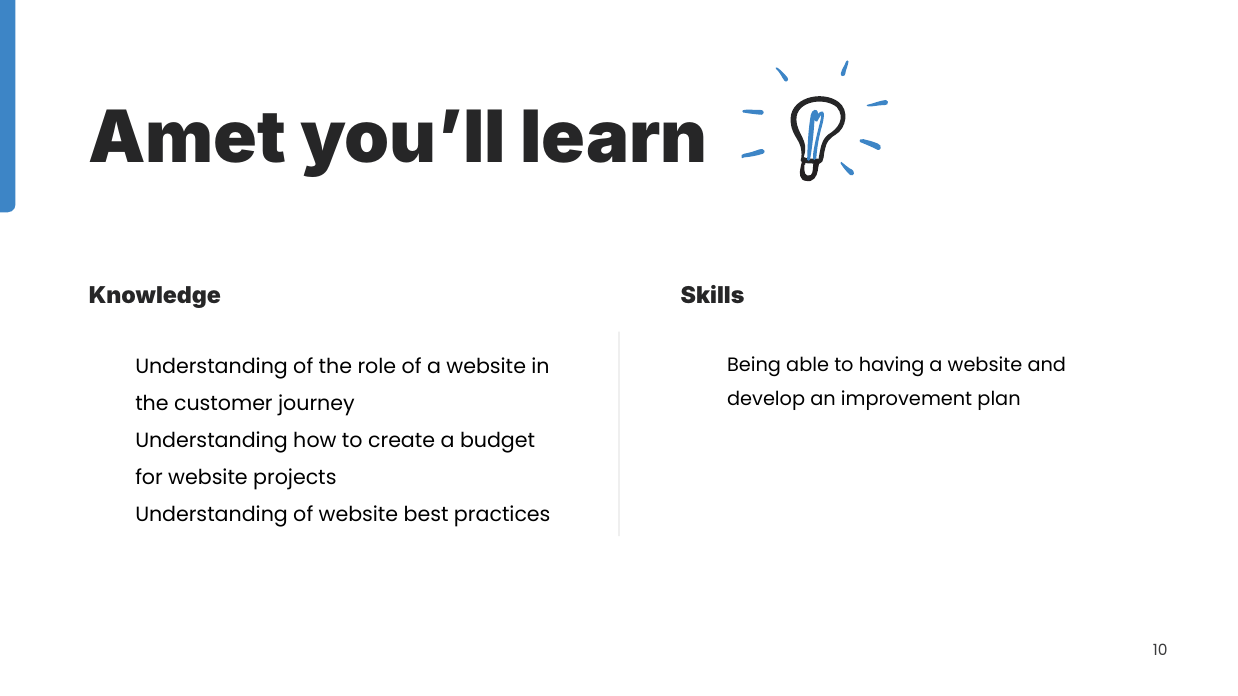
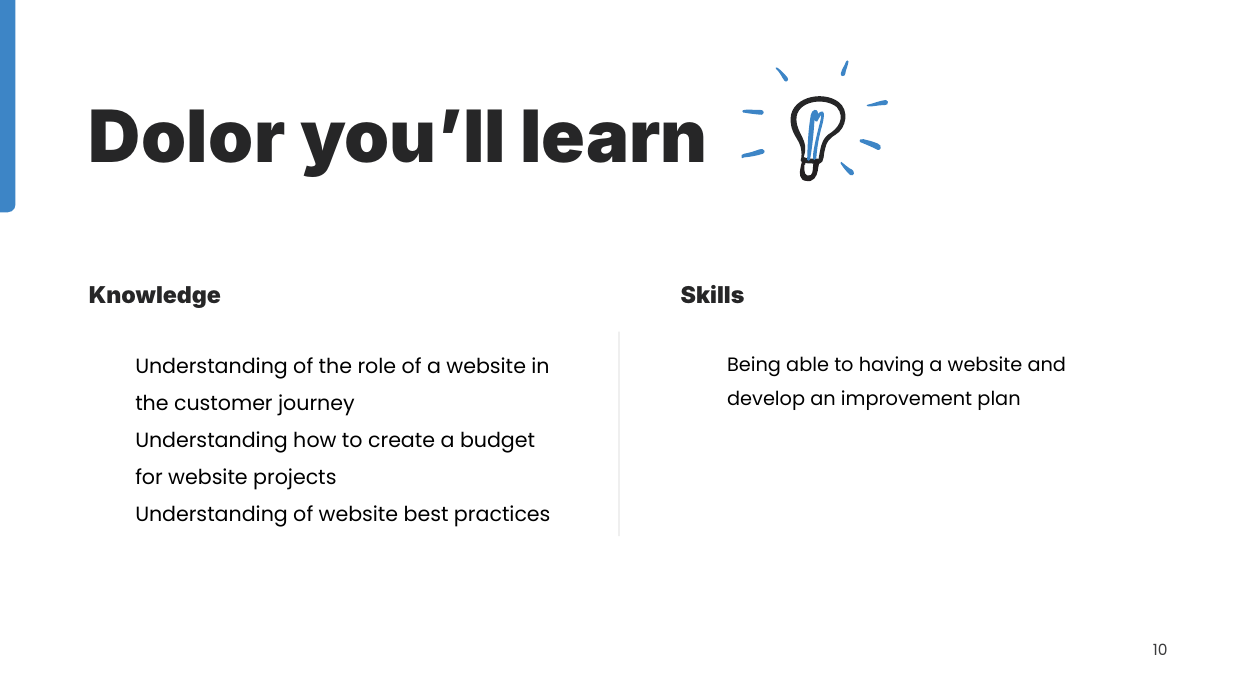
Amet: Amet -> Dolor (187, 139)
